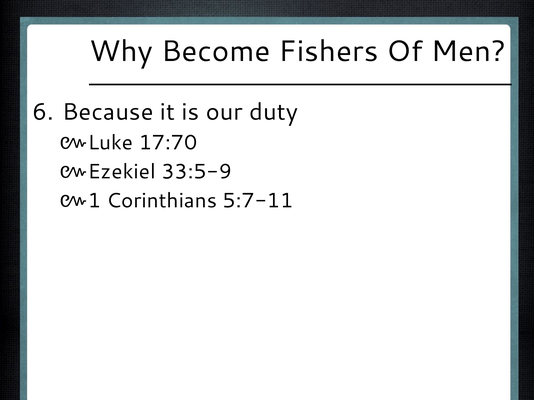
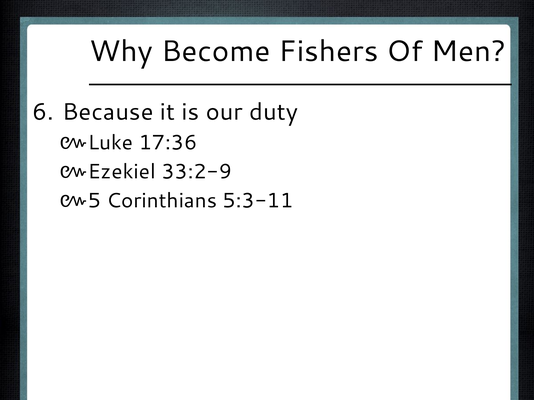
17:70: 17:70 -> 17:36 (168, 143)
33:5-9: 33:5-9 -> 33:2-9 (197, 172)
1: 1 -> 5 (94, 201)
5:7-11: 5:7-11 -> 5:3-11 (258, 201)
